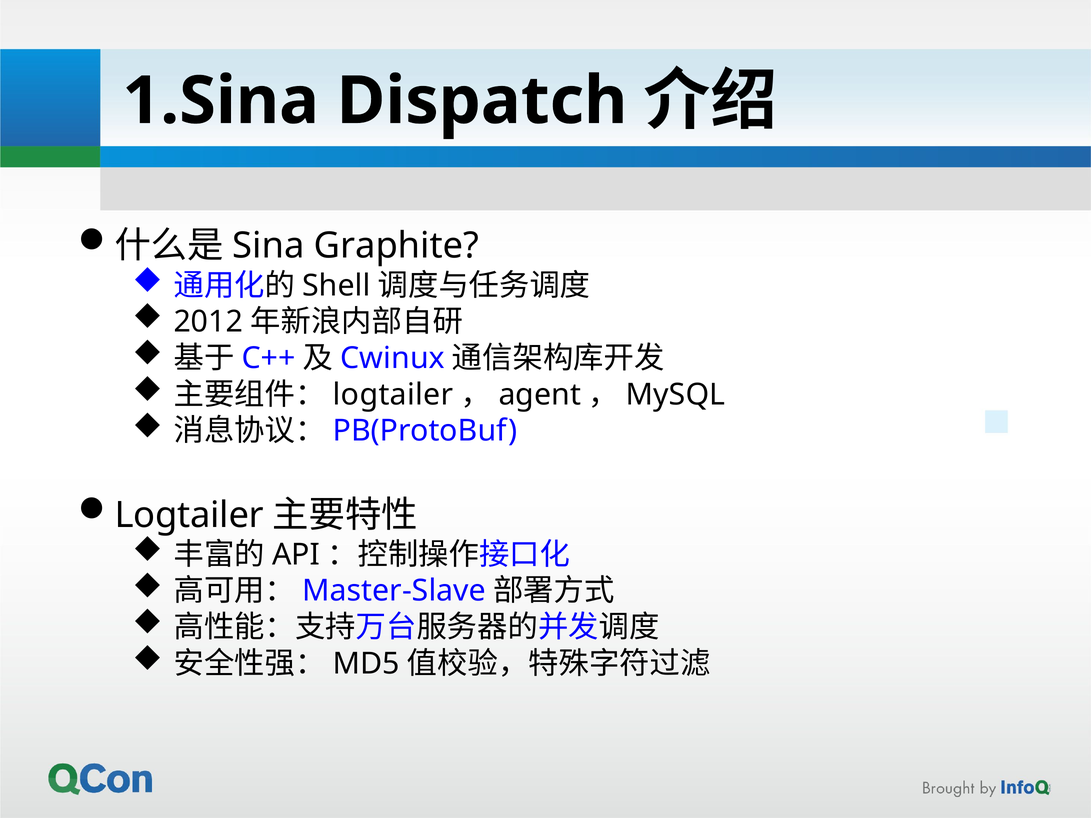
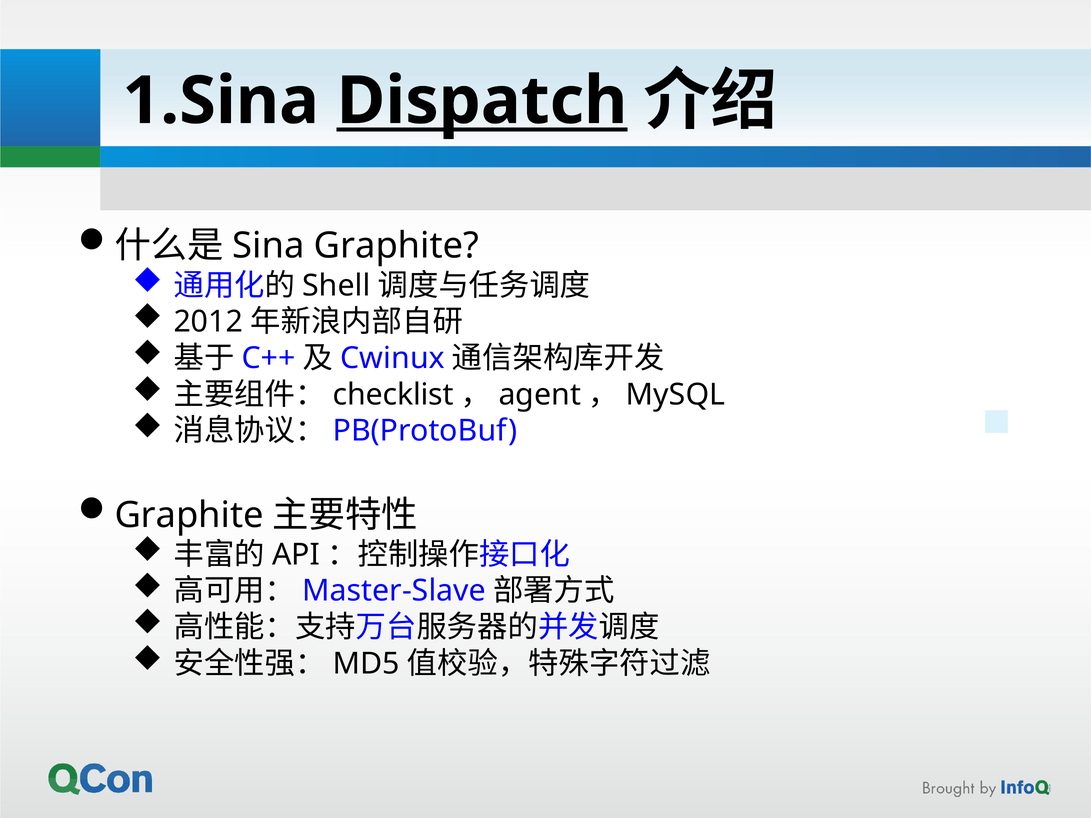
Dispatch underline: none -> present (482, 101)
logtailer: logtailer -> checklist (393, 395)
Logtailer: Logtailer -> Graphite (189, 515)
